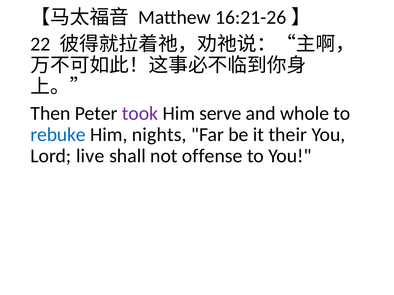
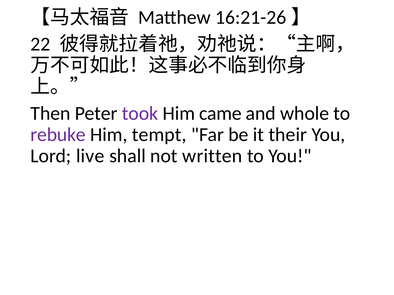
serve: serve -> came (220, 114)
rebuke colour: blue -> purple (58, 135)
nights: nights -> tempt (159, 135)
offense: offense -> written (212, 156)
